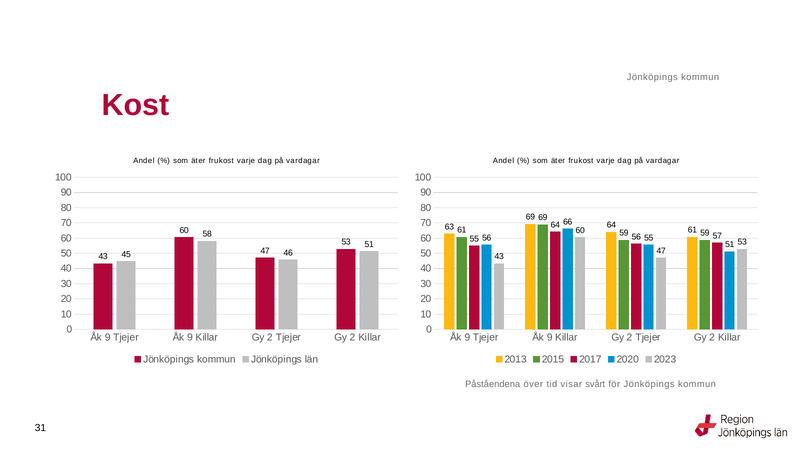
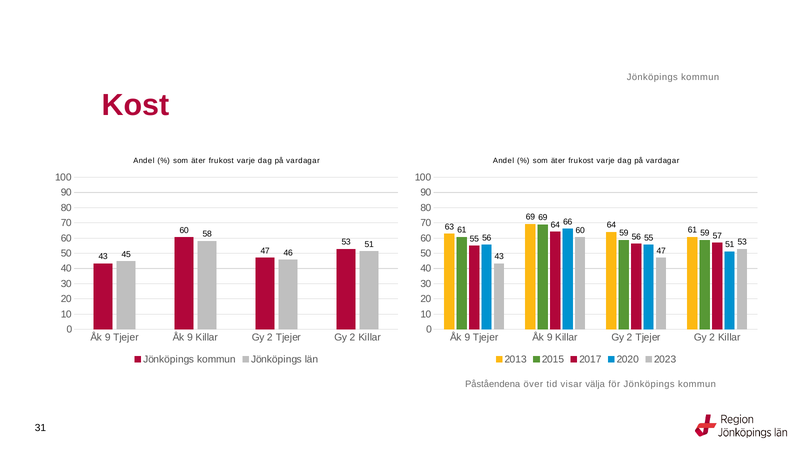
svårt: svårt -> välja (595, 384)
